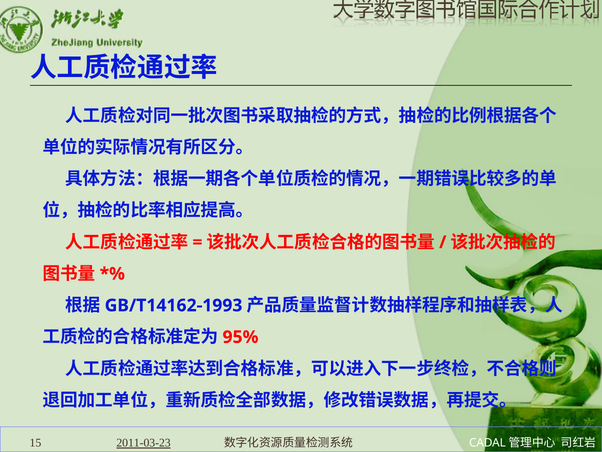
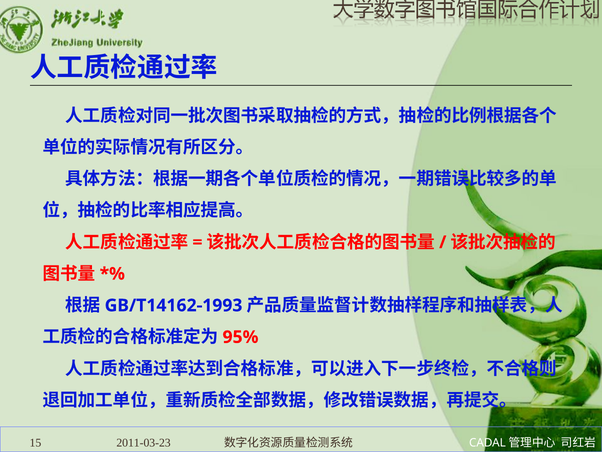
2011-03-23 underline: present -> none (144, 443)
